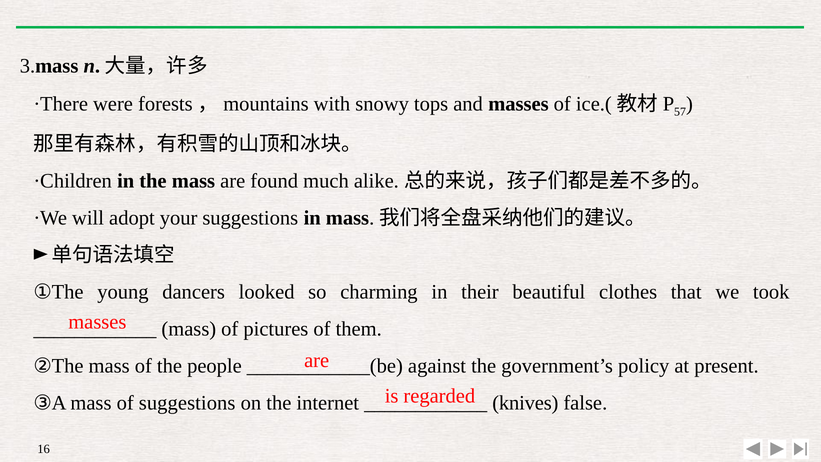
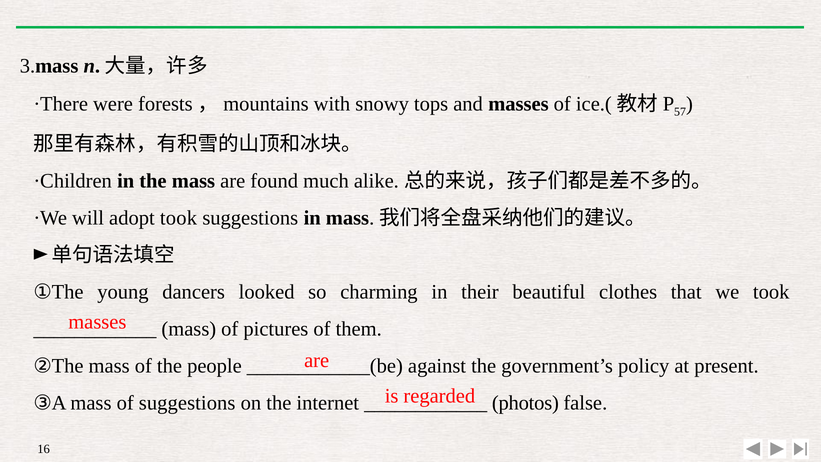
adopt your: your -> took (178, 218)
knives: knives -> photos (525, 403)
